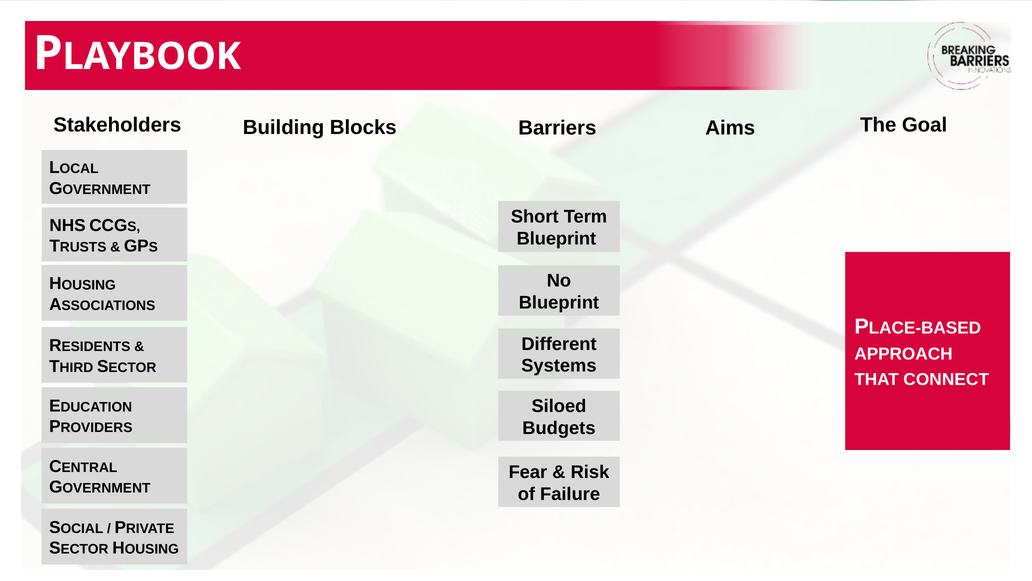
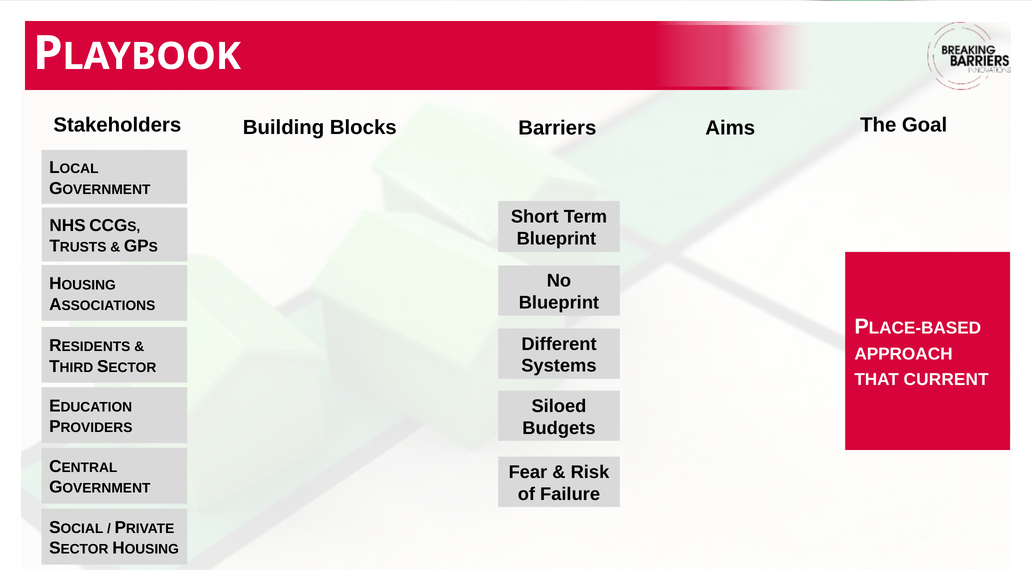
CONNECT: CONNECT -> CURRENT (946, 379)
